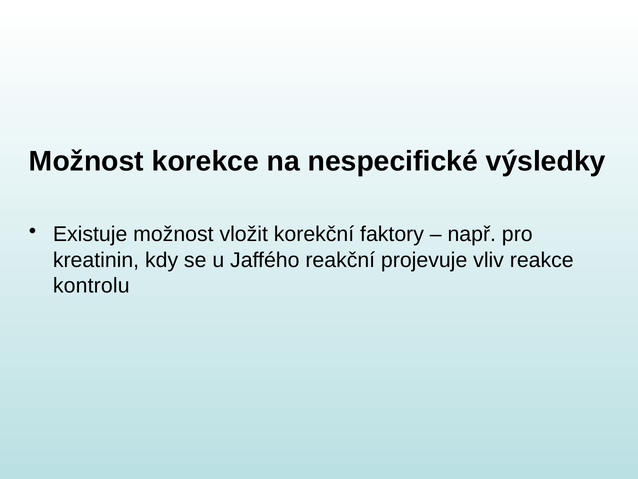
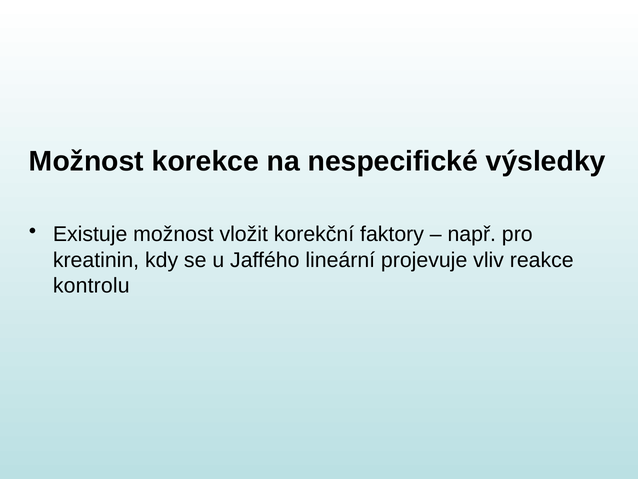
reakční: reakční -> lineární (340, 260)
